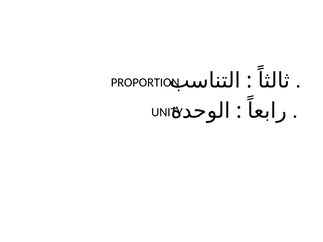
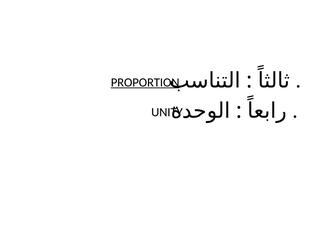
PROPORTION underline: none -> present (145, 83)
